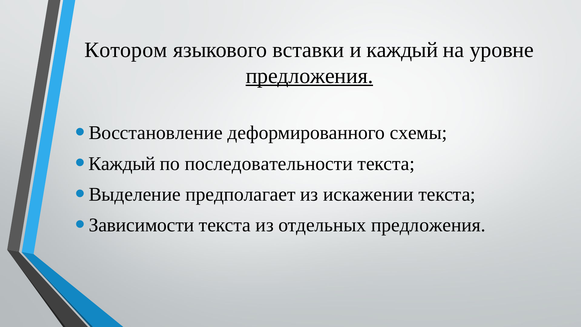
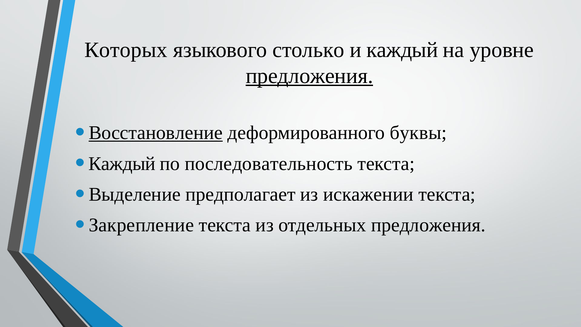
Котором: Котором -> Которых (126, 50)
вставки: вставки -> столько (308, 50)
Восстановление underline: none -> present (156, 133)
схемы: схемы -> буквы (418, 133)
последовательности: последовательности -> последовательность (269, 164)
Зависимости: Зависимости -> Закрепление (141, 225)
